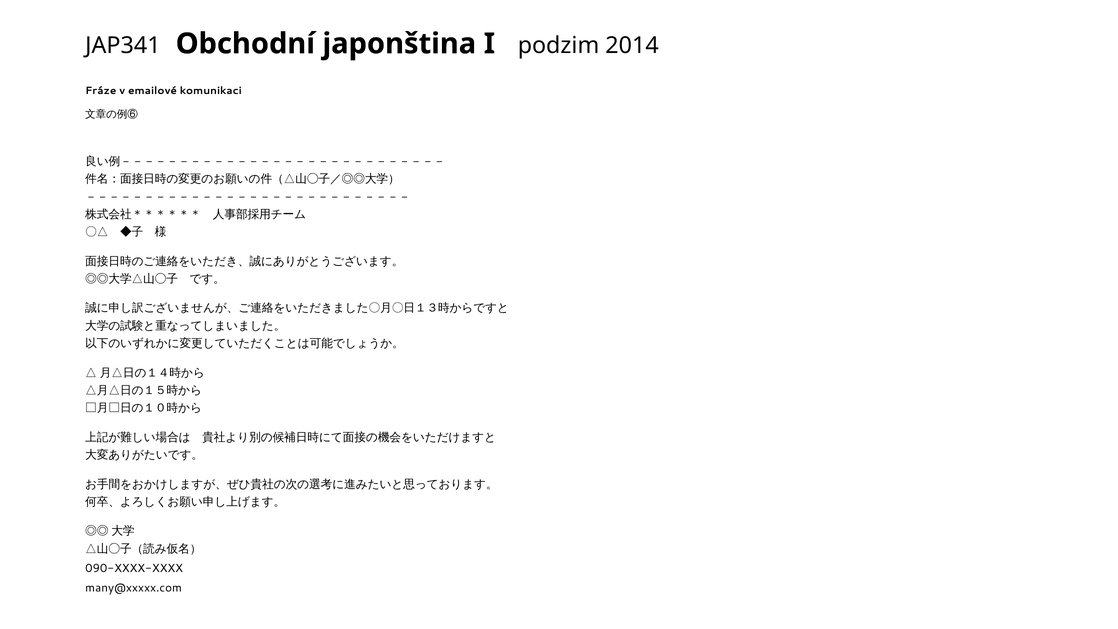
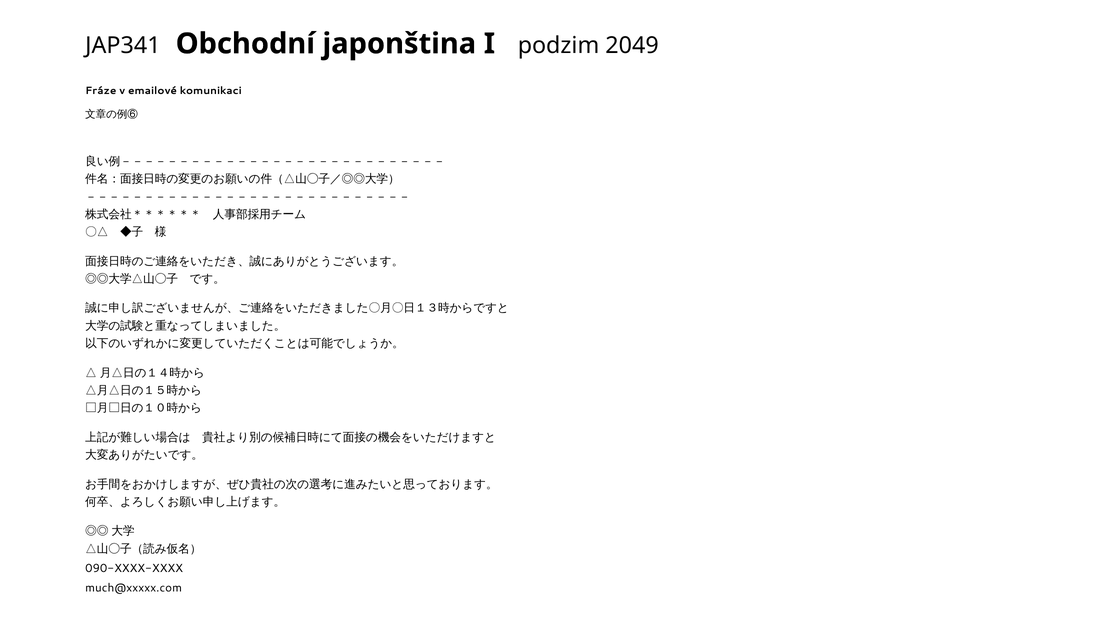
2014: 2014 -> 2049 (632, 46)
many@xxxxx.com: many@xxxxx.com -> much@xxxxx.com (134, 588)
